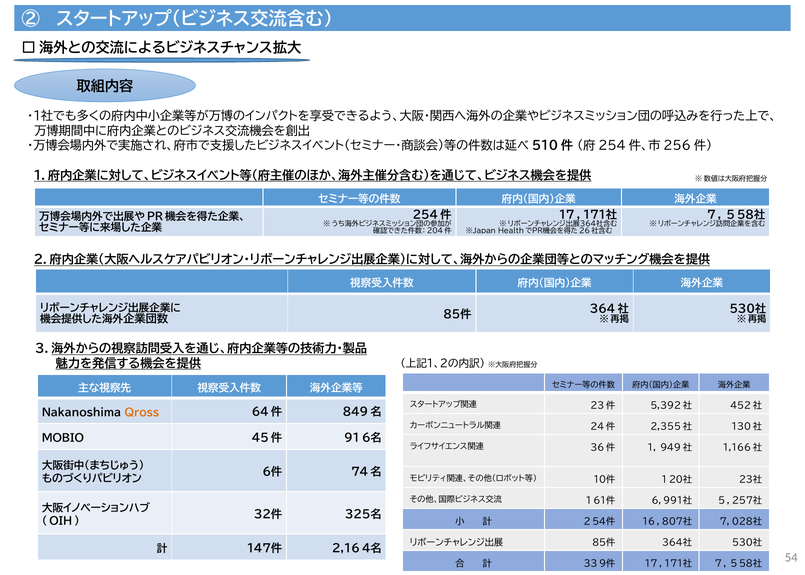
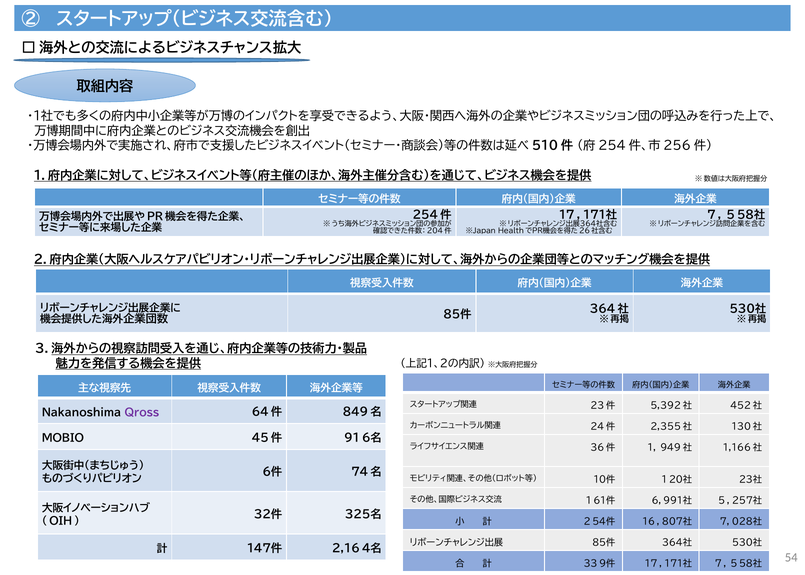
Qross colour: orange -> purple (142, 413)
